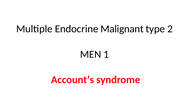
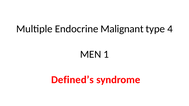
2: 2 -> 4 (170, 29)
Account’s: Account’s -> Defined’s (72, 80)
